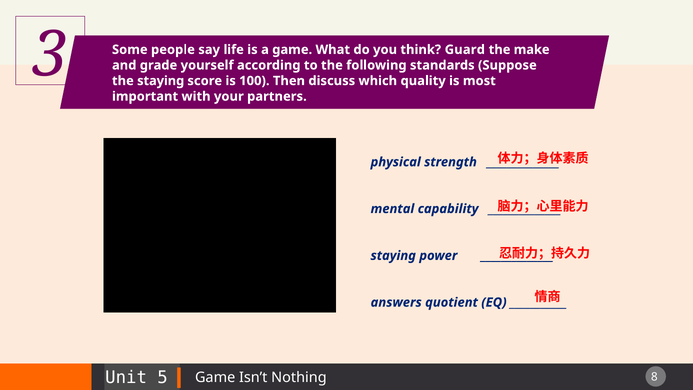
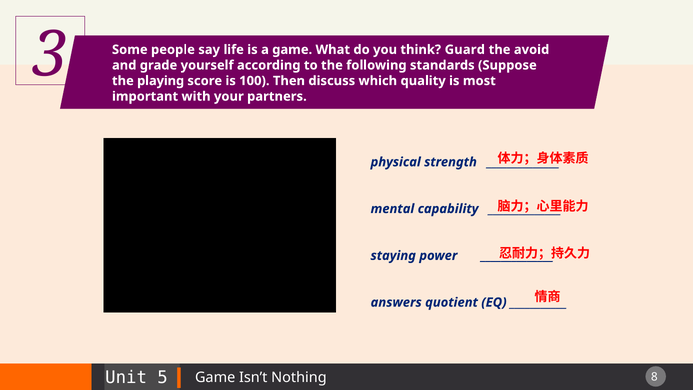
make: make -> avoid (532, 50)
the staying: staying -> playing (161, 81)
